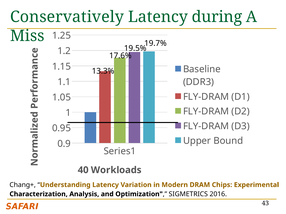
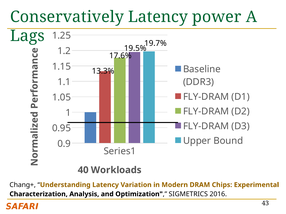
during: during -> power (217, 17)
Miss: Miss -> Lags (27, 36)
